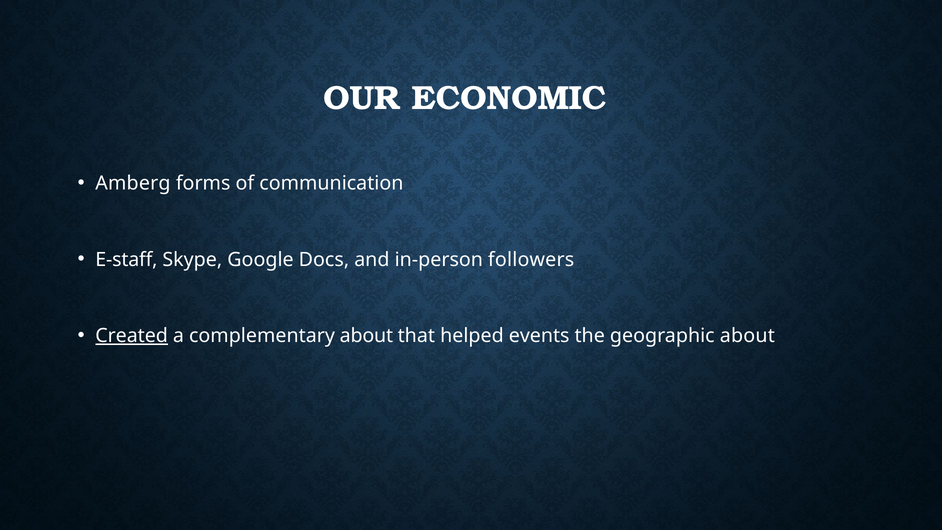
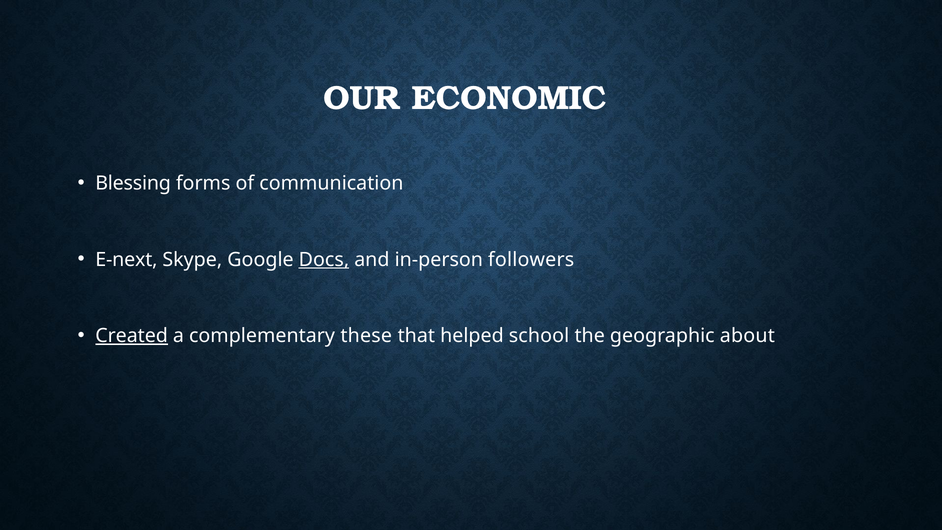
Amberg: Amberg -> Blessing (133, 183)
E-staff: E-staff -> E-next (126, 259)
Docs underline: none -> present (324, 259)
complementary about: about -> these (366, 336)
events: events -> school (539, 336)
